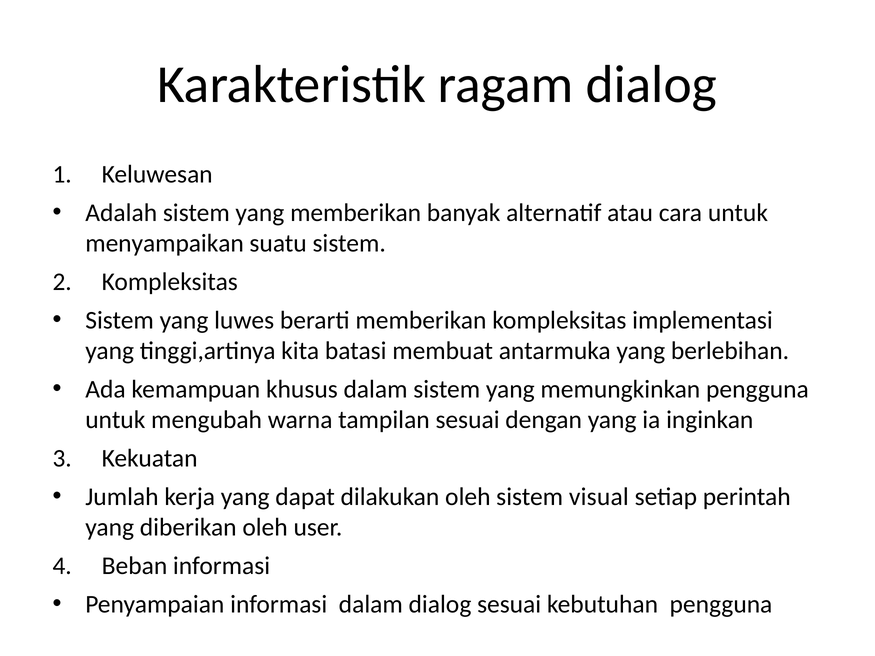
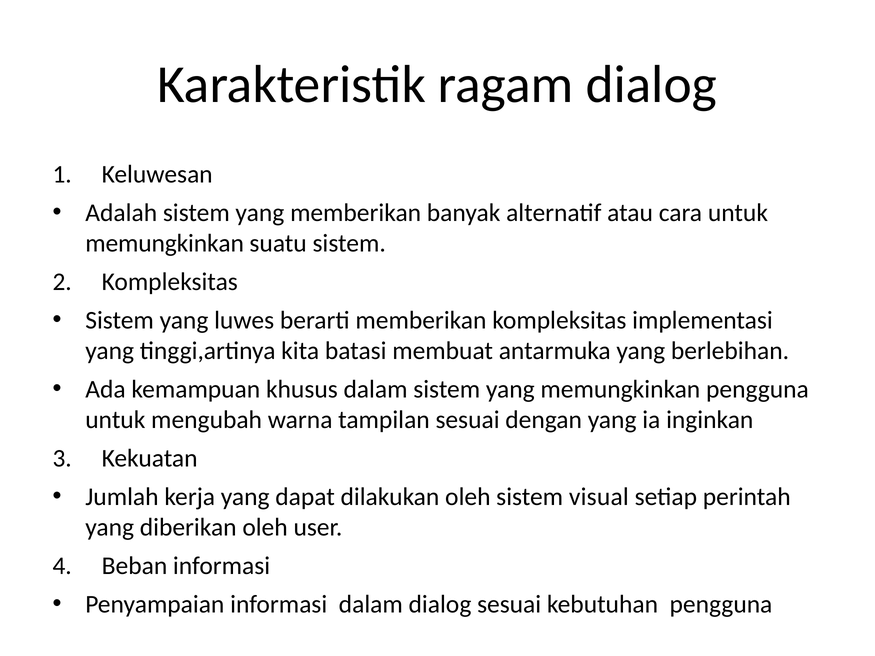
menyampaikan: menyampaikan -> memungkinkan (165, 244)
